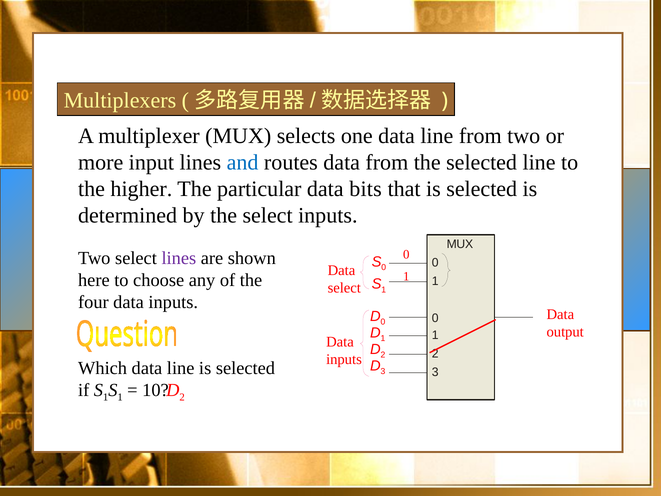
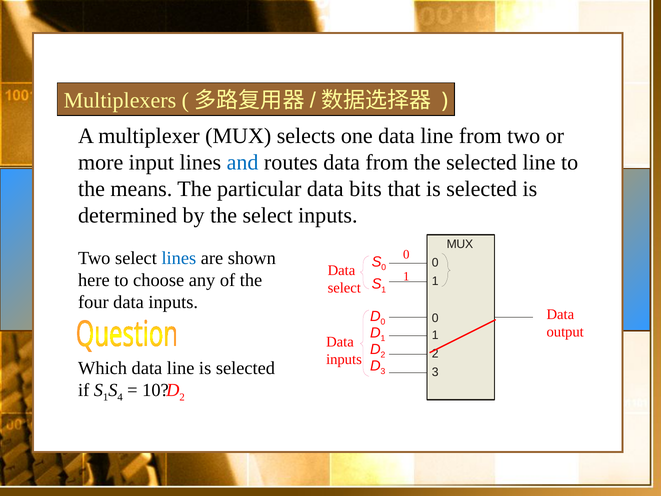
higher: higher -> means (141, 189)
lines colour: purple -> blue (179, 258)
1: 1 -> 4 (120, 397)
